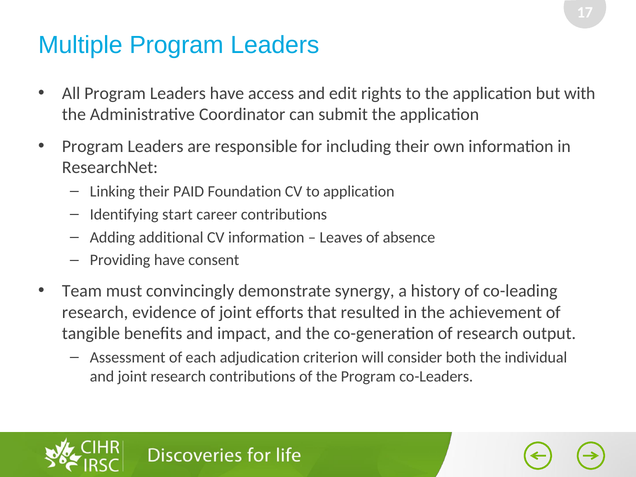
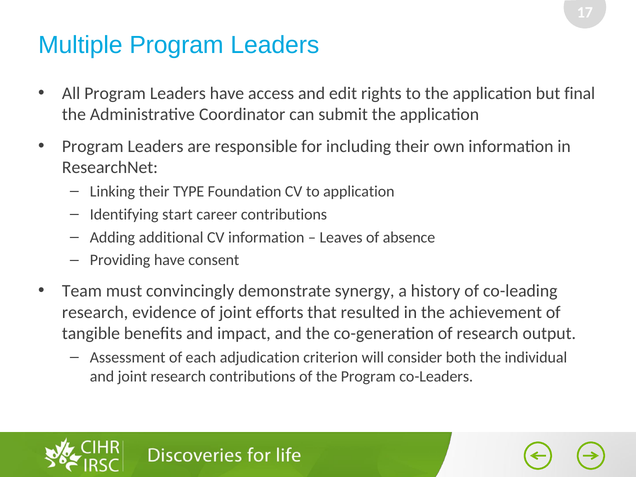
with: with -> final (580, 93)
PAID: PAID -> TYPE (189, 192)
